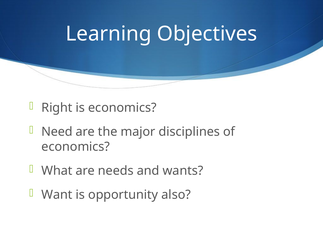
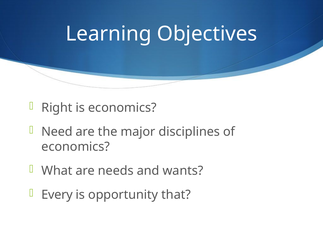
Want: Want -> Every (57, 195)
also: also -> that (176, 195)
